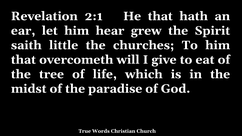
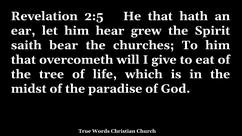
2:1: 2:1 -> 2:5 (94, 16)
little: little -> bear (64, 45)
